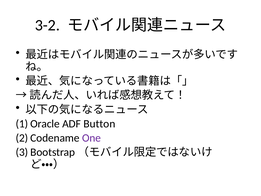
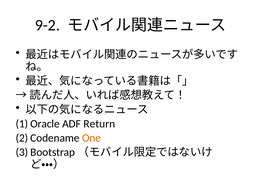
3-2: 3-2 -> 9-2 (47, 25)
Button: Button -> Return (99, 124)
One colour: purple -> orange (92, 138)
